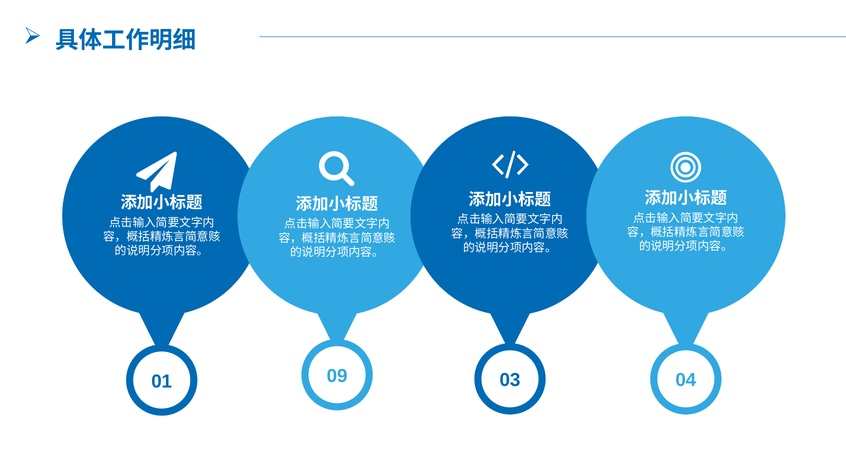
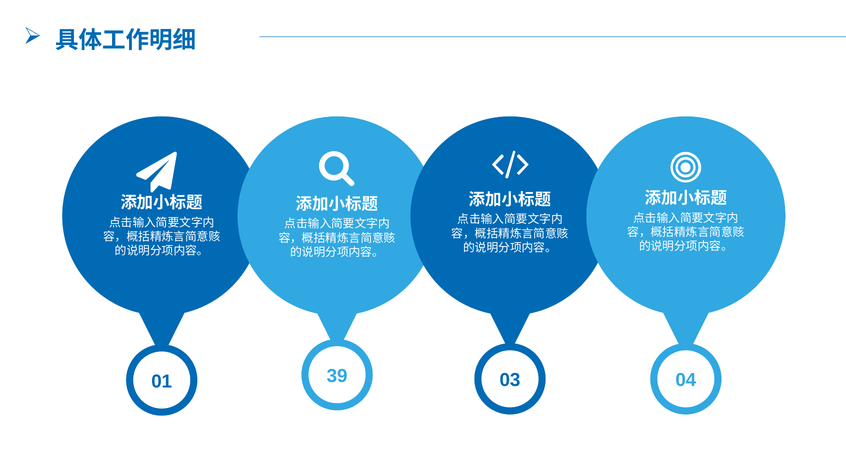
09: 09 -> 39 (337, 376)
